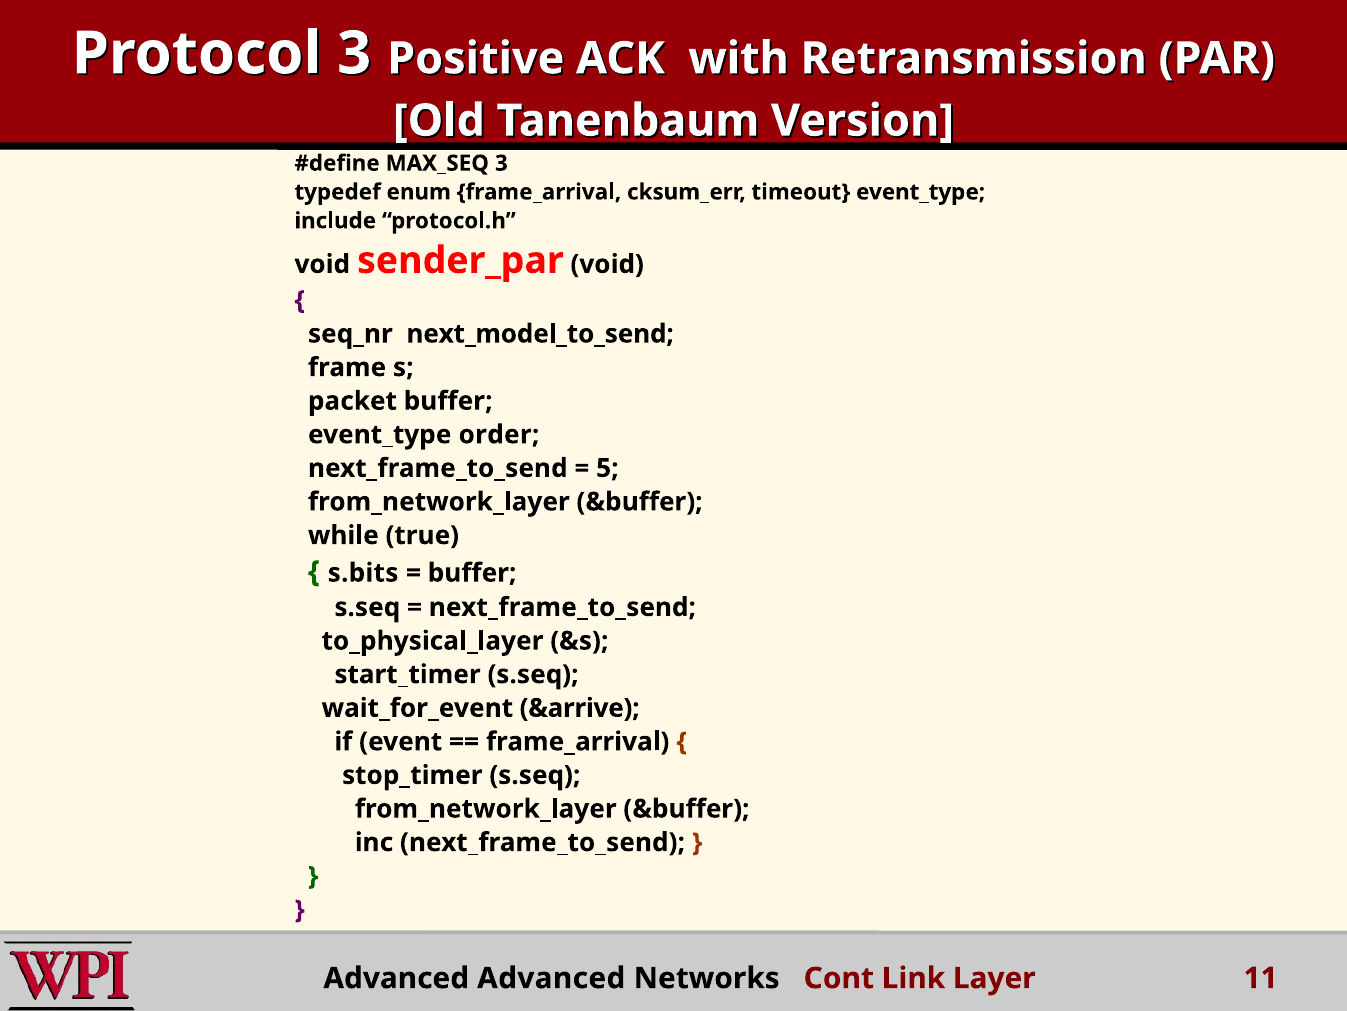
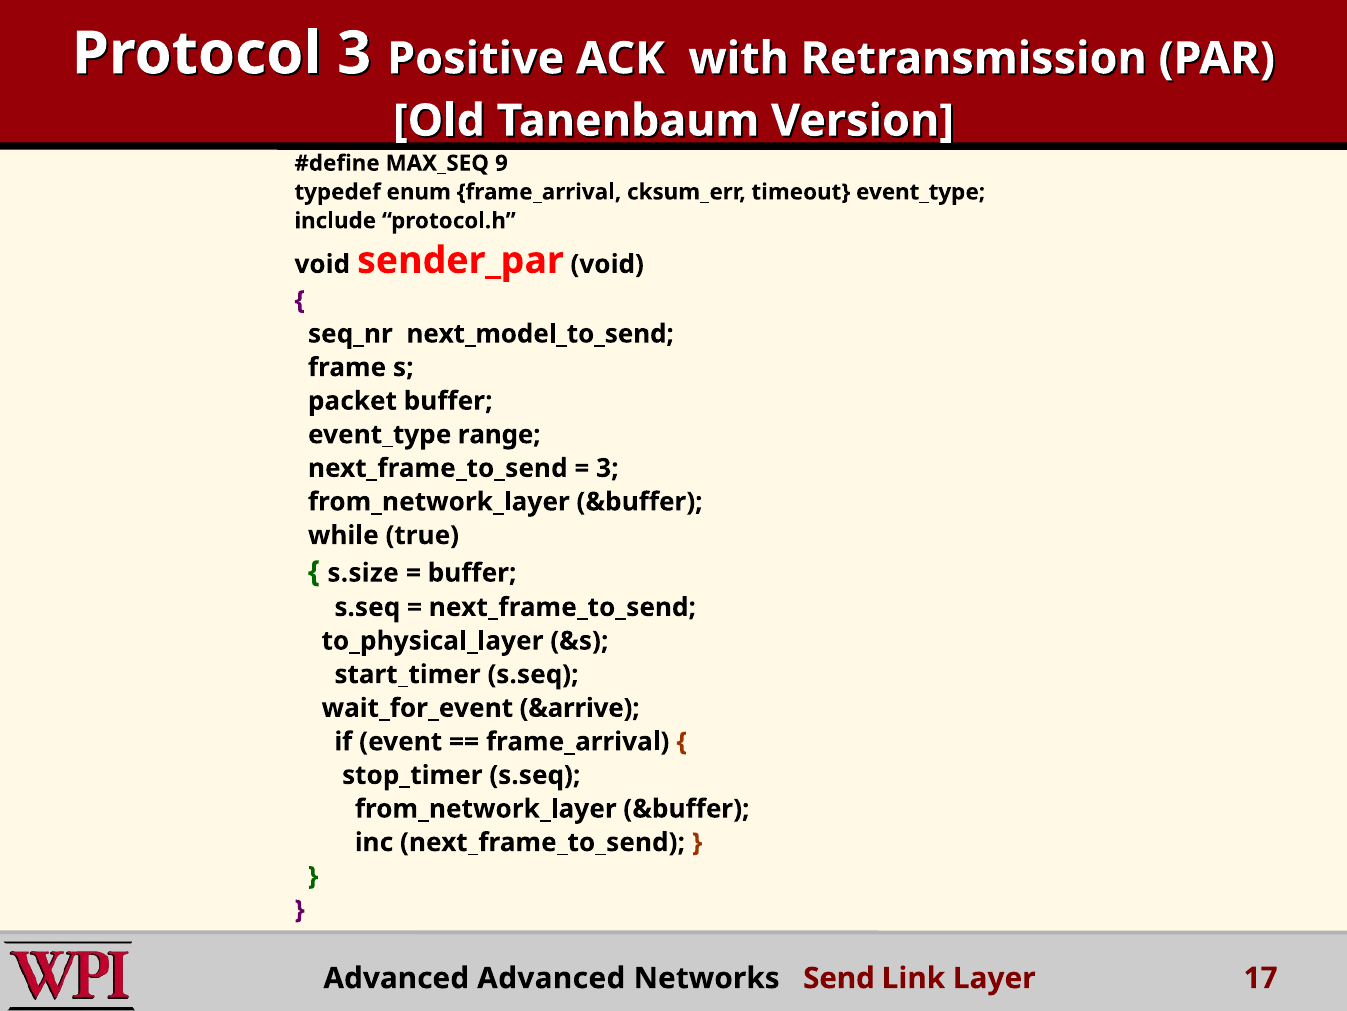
MAX_SEQ 3: 3 -> 9 (501, 163)
order: order -> range (499, 434)
5: 5 -> 3 (607, 468)
s.bits: s.bits -> s.size (363, 573)
Cont: Cont -> Send (839, 978)
11: 11 -> 17 (1261, 977)
